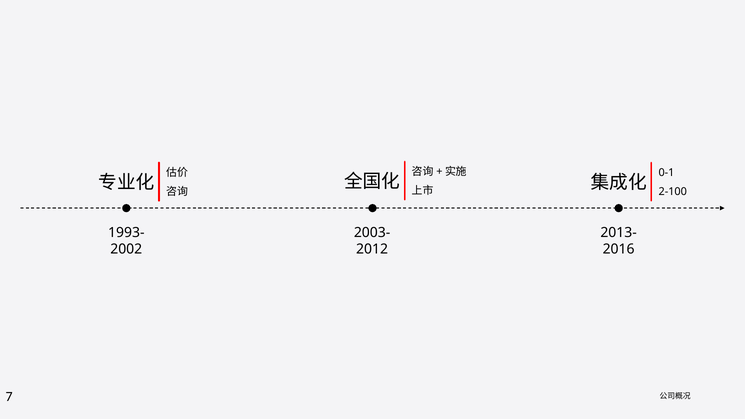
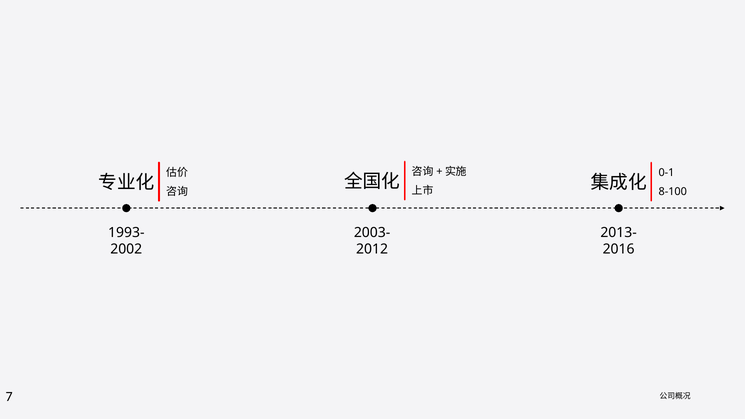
2-100: 2-100 -> 8-100 (673, 192)
